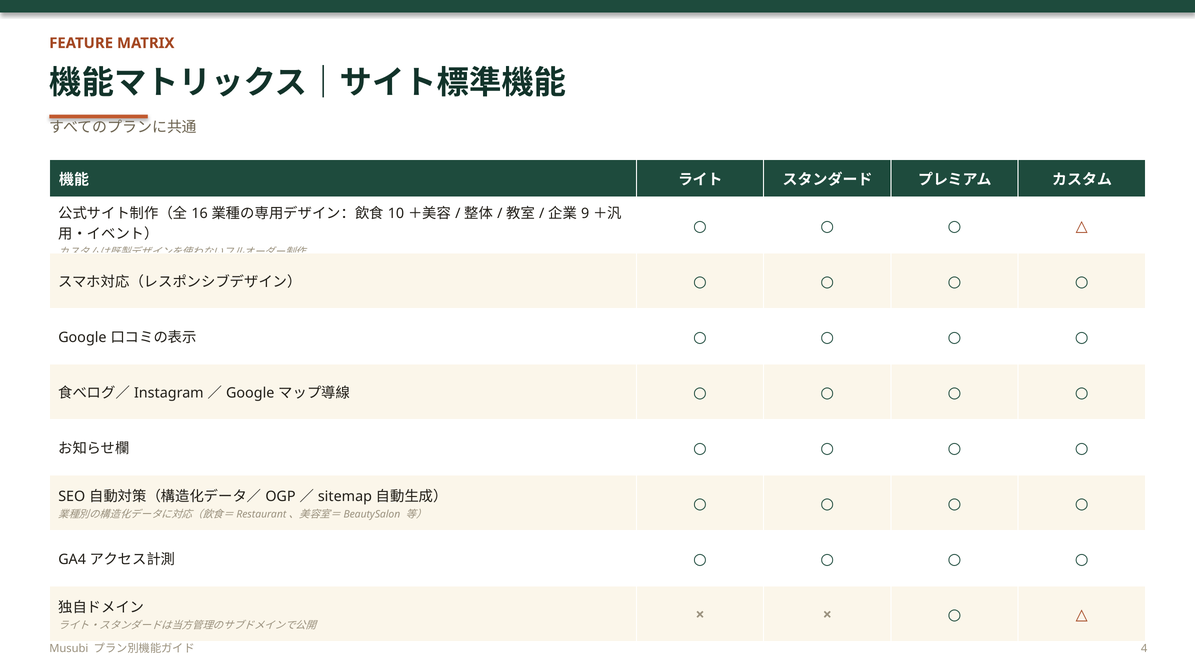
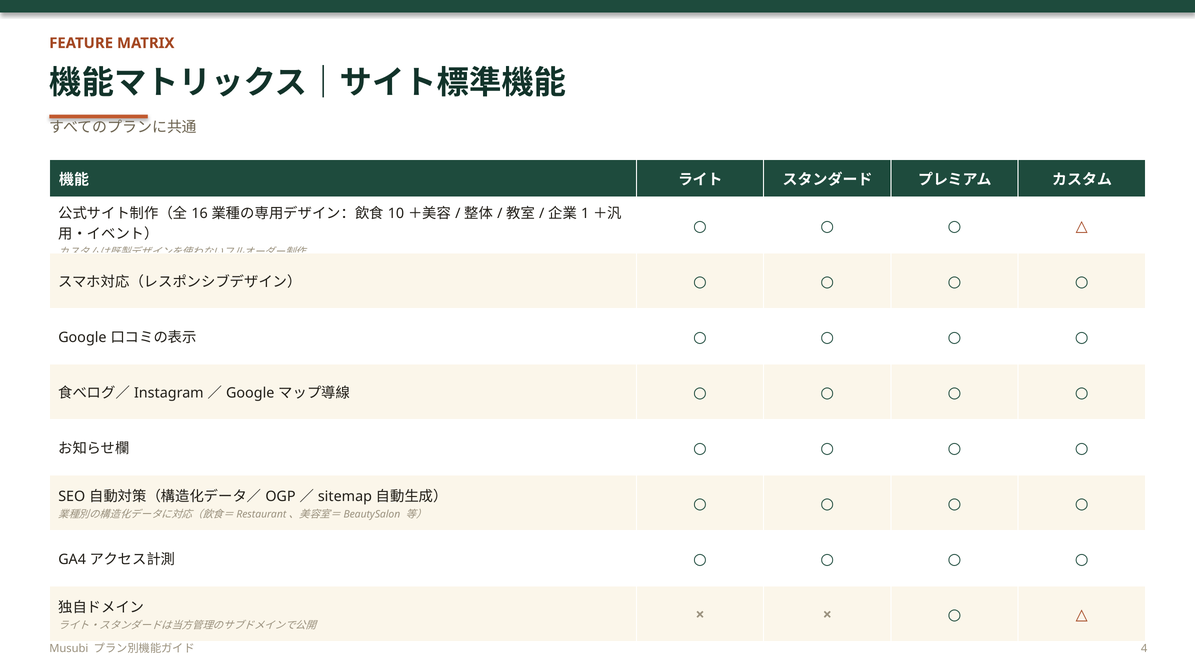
9: 9 -> 1 (585, 213)
